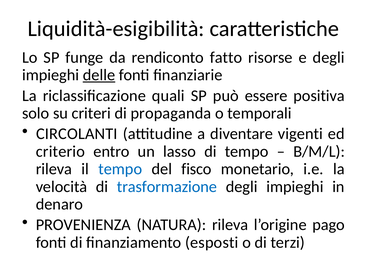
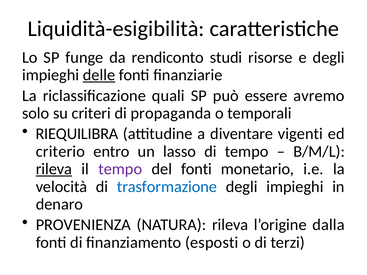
fatto: fatto -> studi (226, 58)
positiva: positiva -> avremo (319, 96)
CIRCOLANTI: CIRCOLANTI -> RIEQUILIBRA (77, 134)
rileva underline: none -> present (54, 169)
tempo colour: blue -> purple (120, 169)
del fisco: fisco -> fonti (197, 169)
pago: pago -> dalla (328, 225)
